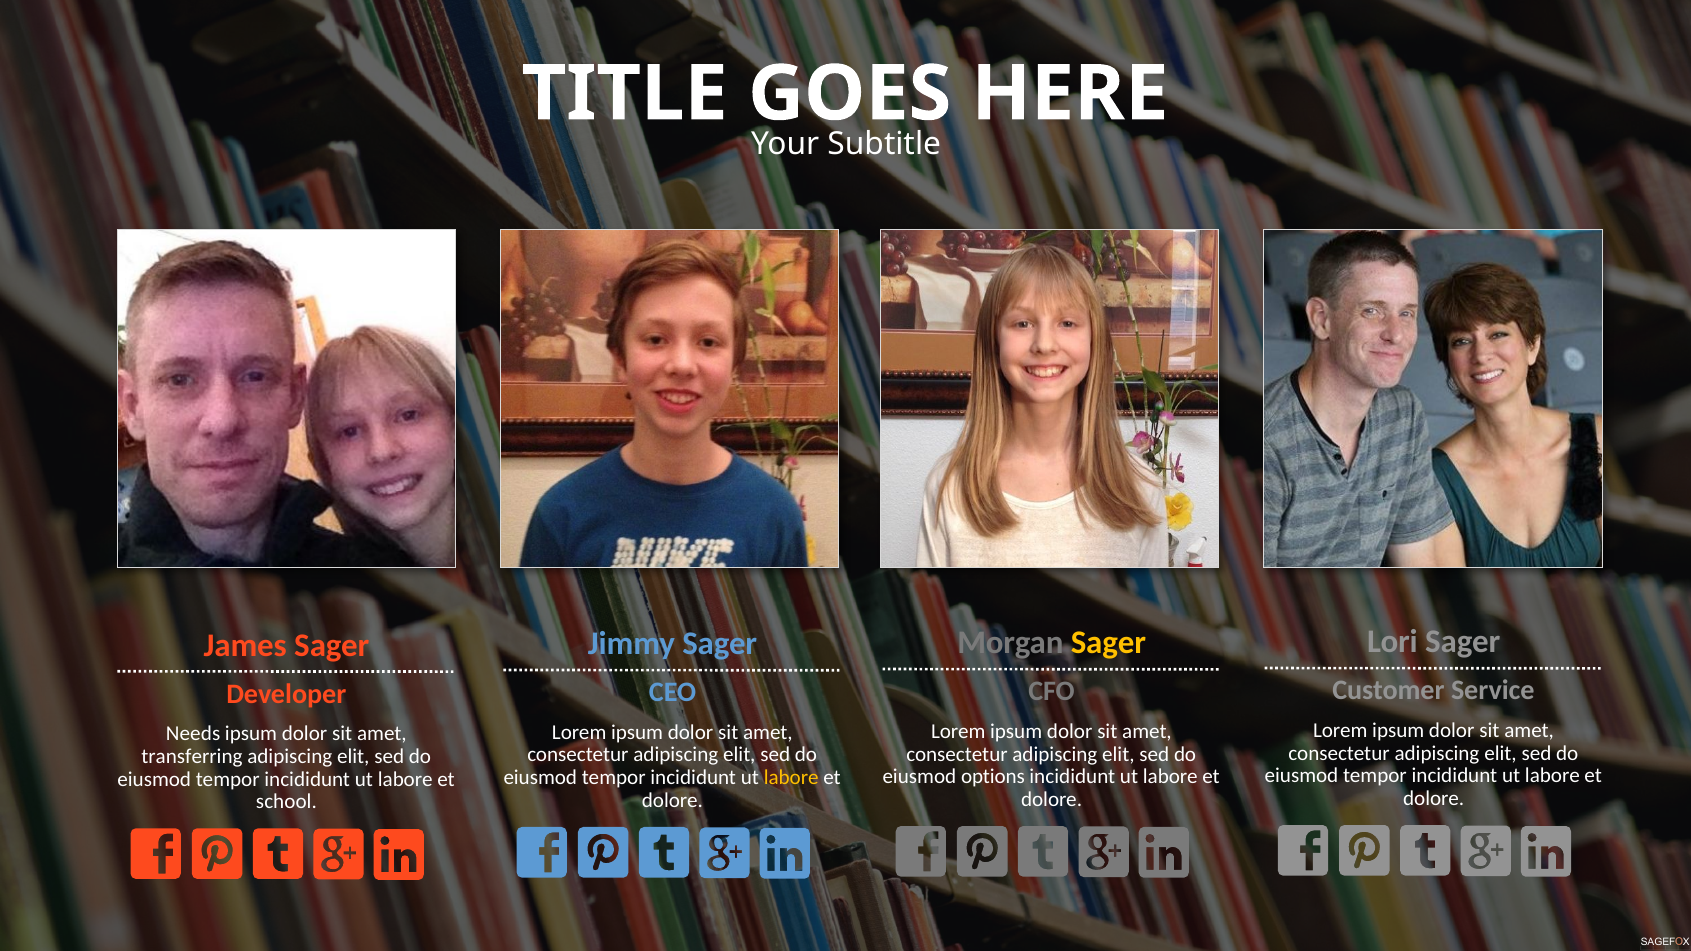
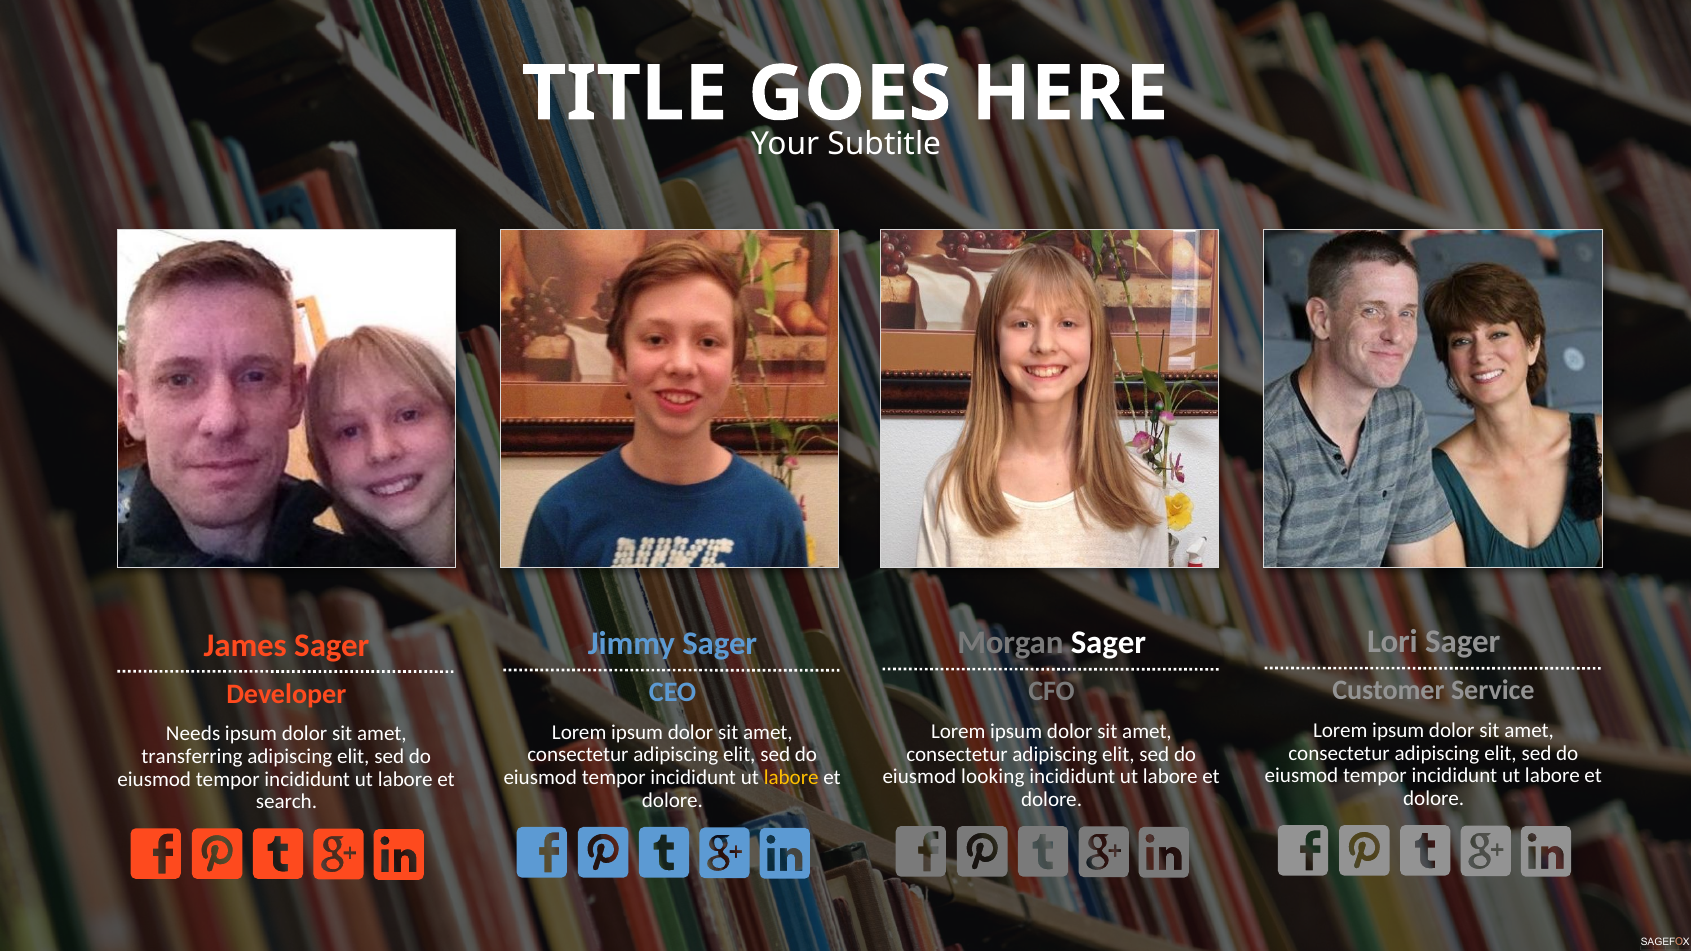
Sager colour: yellow -> white (1108, 643)
options: options -> looking (993, 777)
school: school -> search (287, 802)
